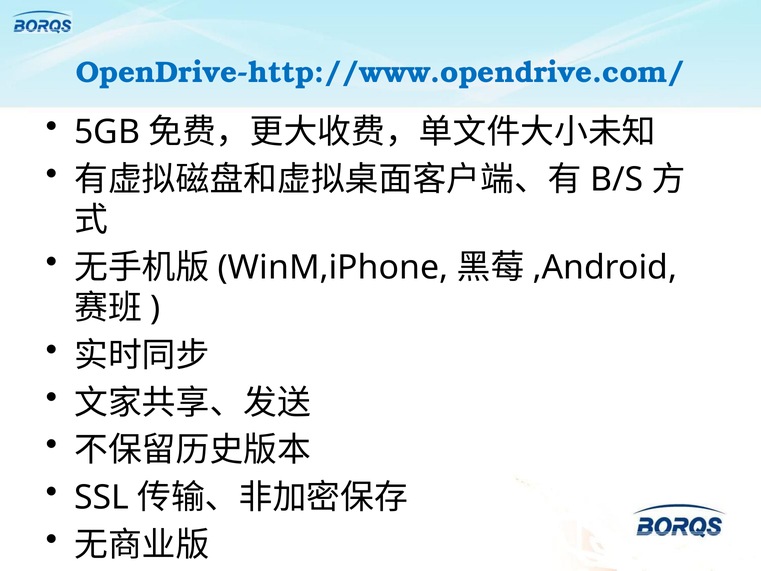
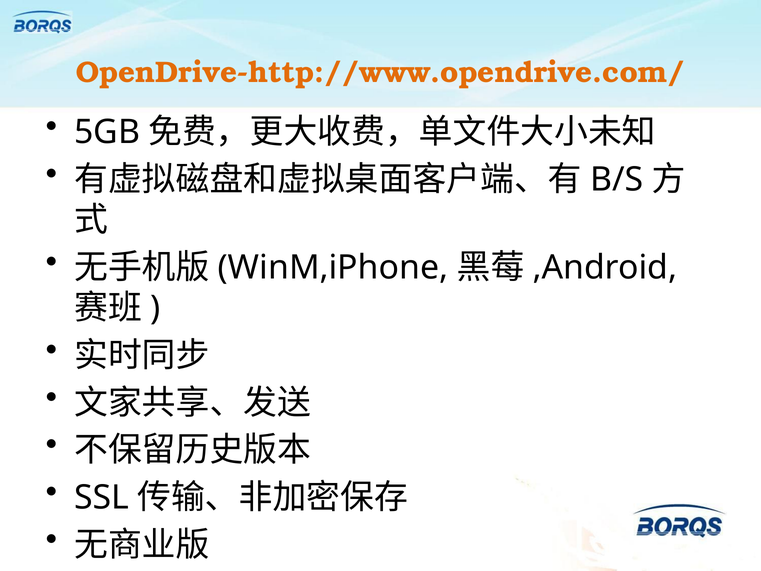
OpenDrive-http://www.opendrive.com/ colour: blue -> orange (380, 72)
